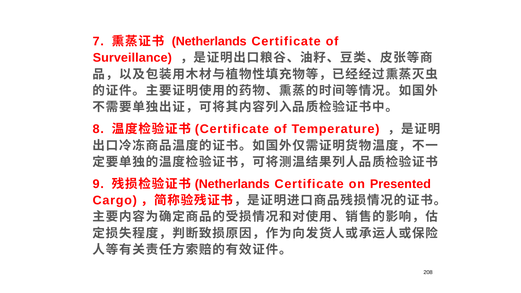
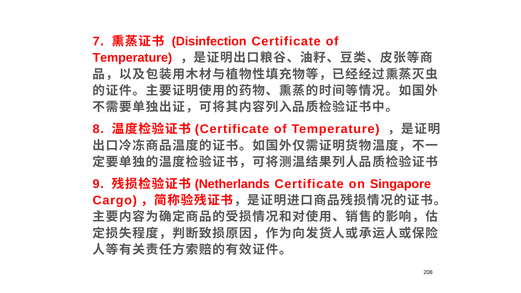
Netherlands: Netherlands -> Disinfection (209, 41)
Surveillance: Surveillance -> Temperature (132, 58)
Presented: Presented -> Singapore (400, 184)
